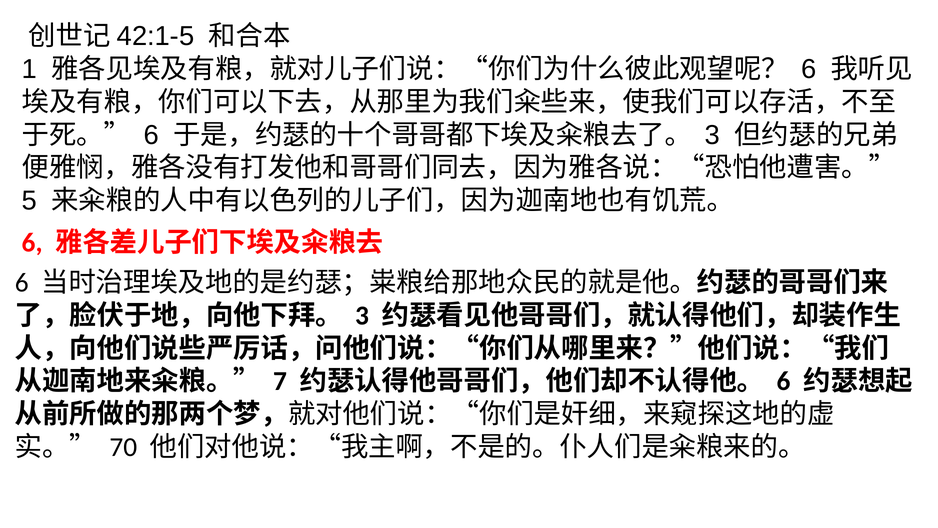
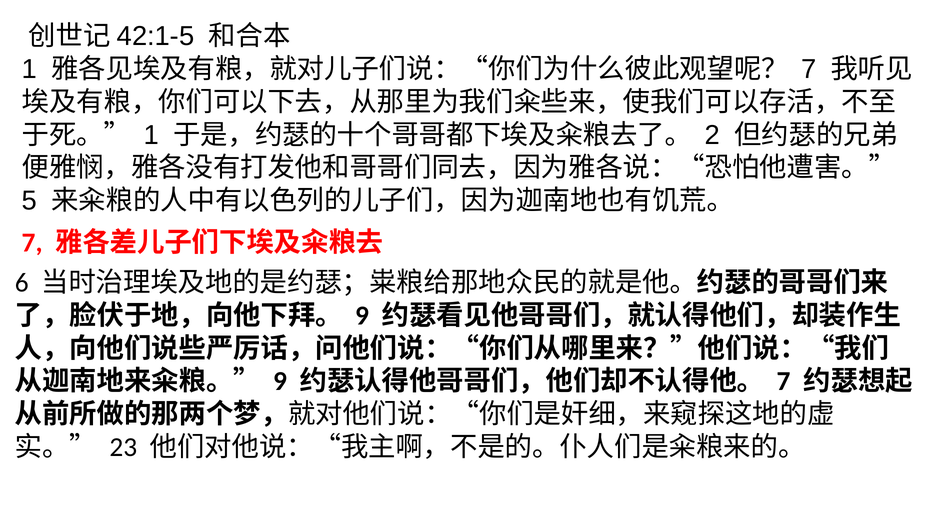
6: 6 -> 7 (809, 69)
6: 6 -> 1 (151, 135)
3: 3 -> 2 (712, 135)
6: 6 -> 7 (32, 242)
3: 3 -> 9 (362, 315)
7: 7 -> 9 (280, 381)
6: 6 -> 7 (784, 381)
70: 70 -> 23 (123, 447)
